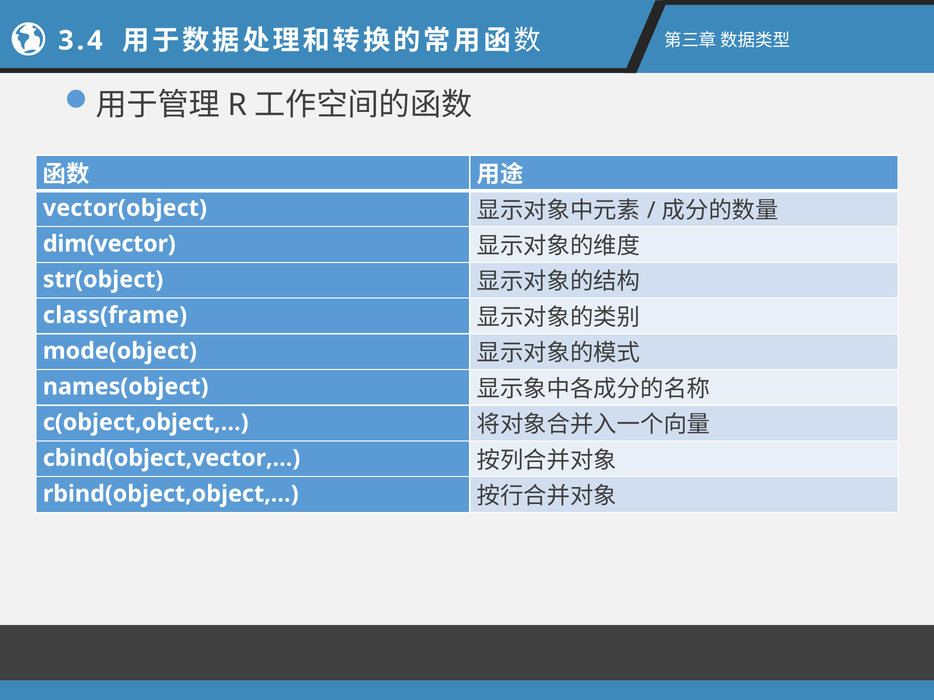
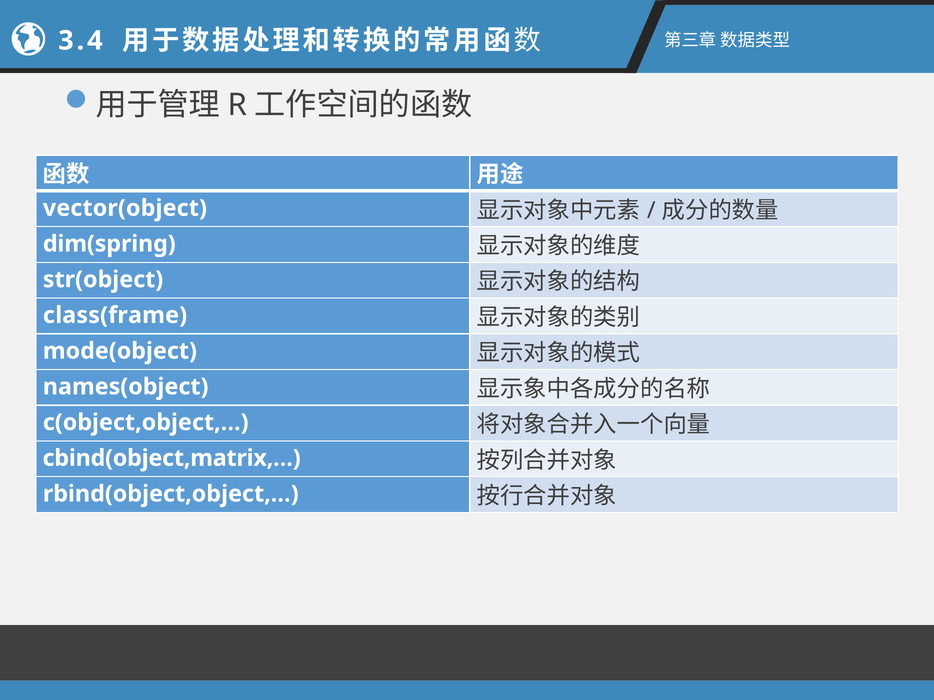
dim(vector: dim(vector -> dim(spring (109, 244)
cbind(object,vector,…: cbind(object,vector,… -> cbind(object,matrix,… (172, 458)
